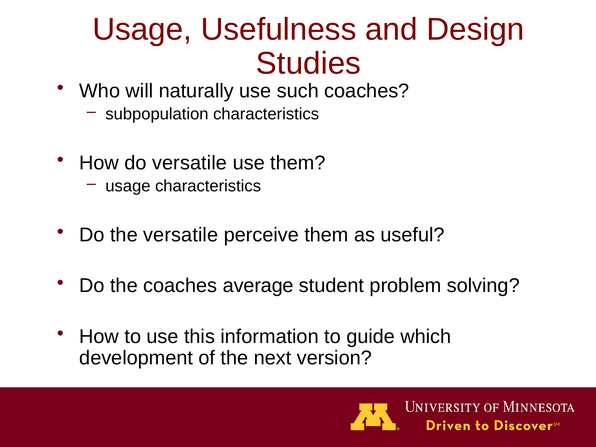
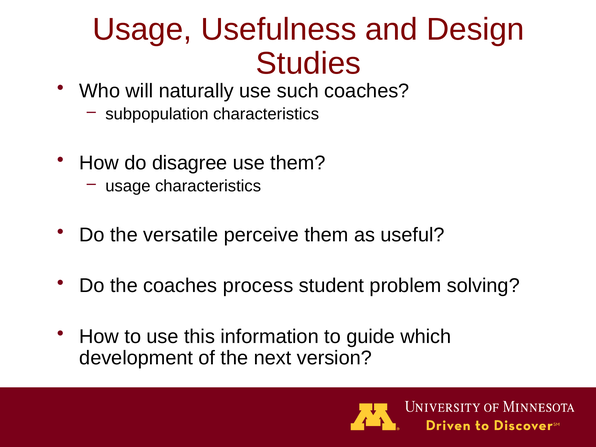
do versatile: versatile -> disagree (190, 163)
average: average -> process (258, 286)
